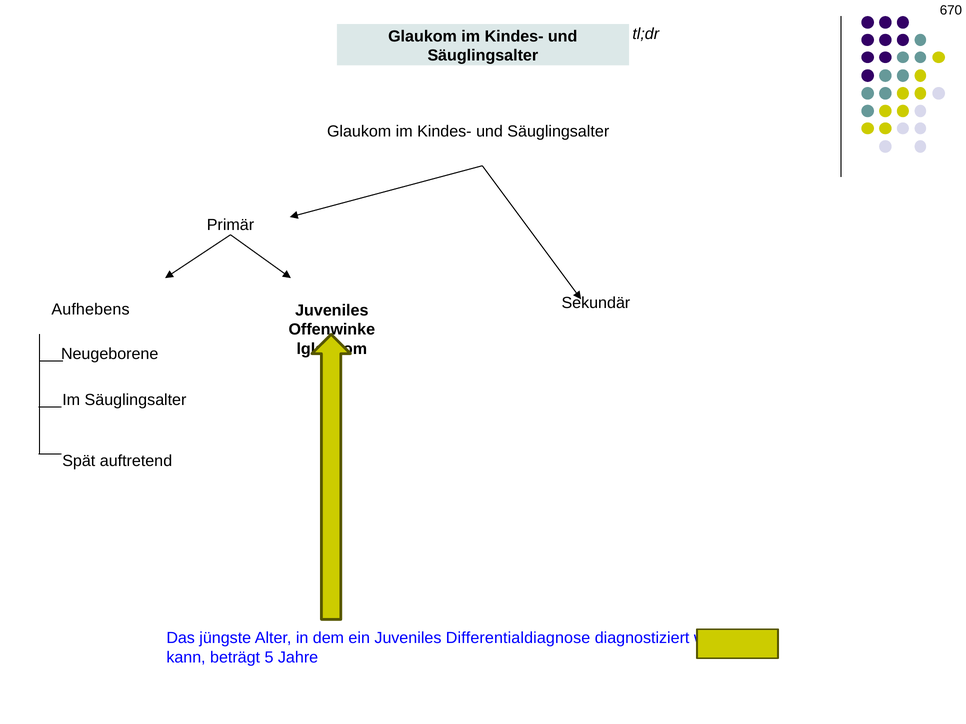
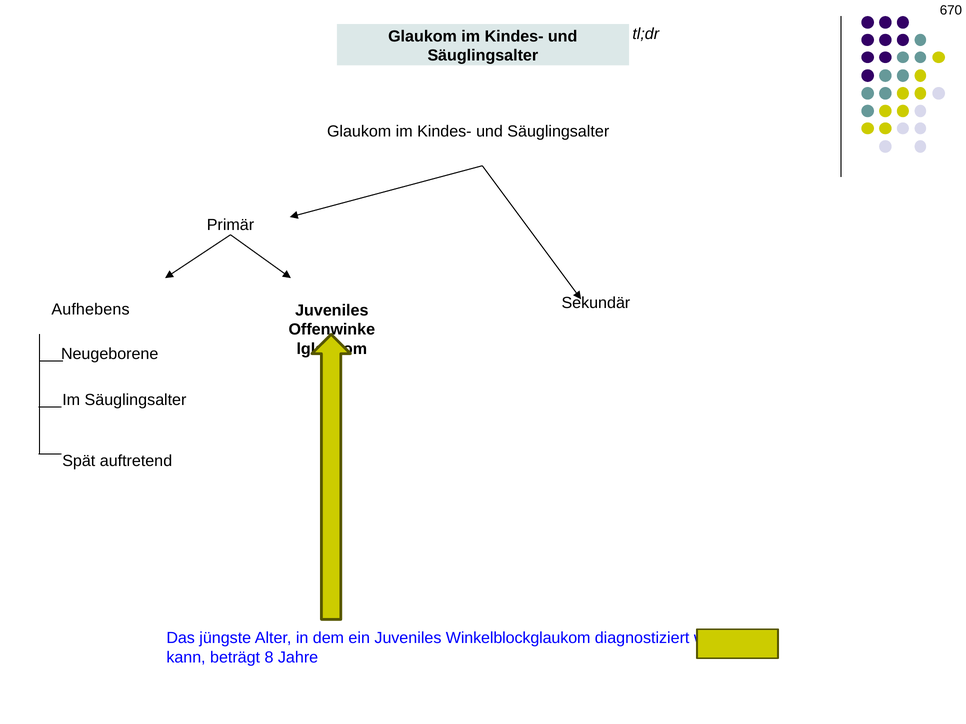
Differentialdiagnose: Differentialdiagnose -> Winkelblockglaukom (518, 638)
5: 5 -> 8 (269, 658)
